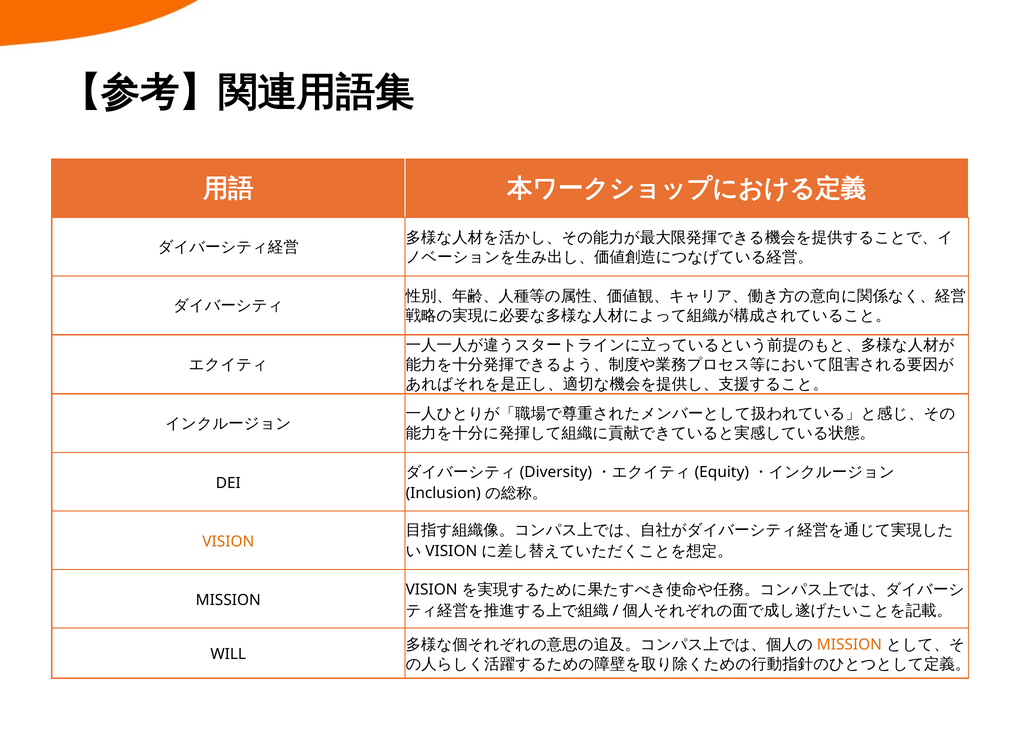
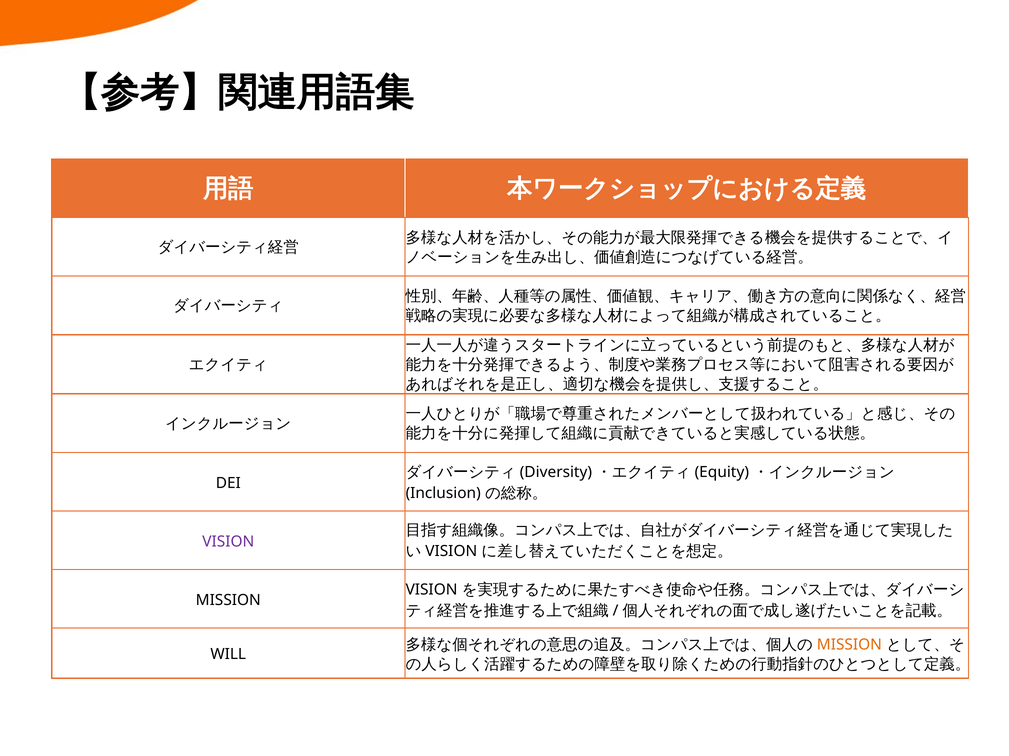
VISION colour: orange -> purple (228, 542)
